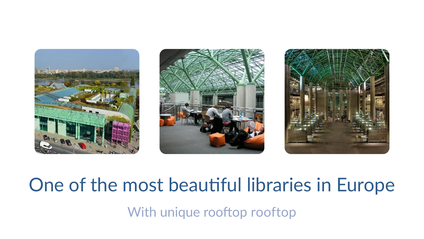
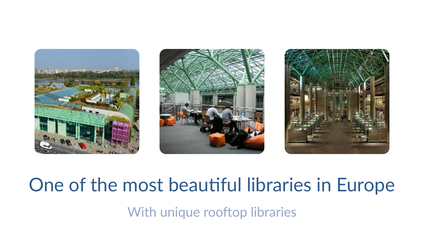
rooftop rooftop: rooftop -> libraries (274, 212)
